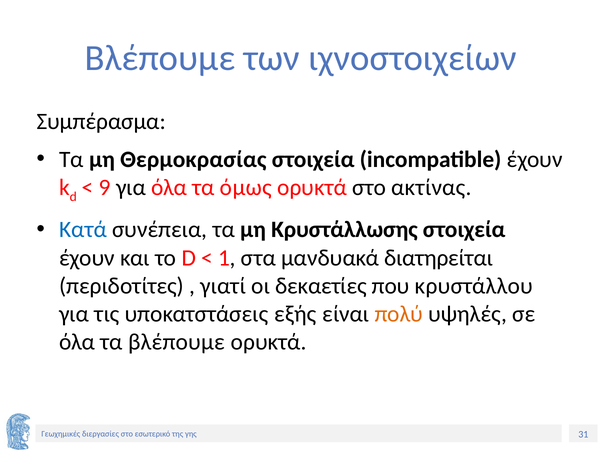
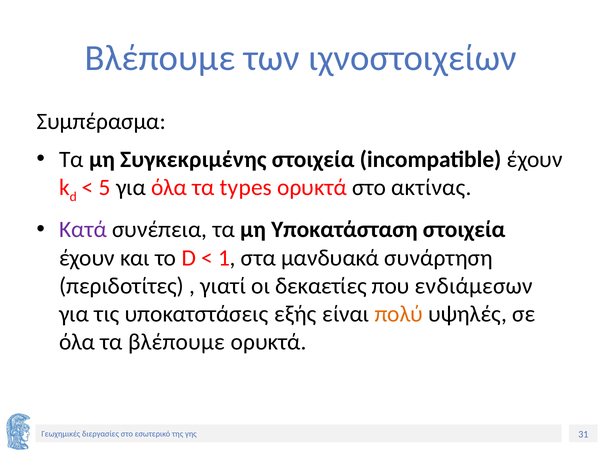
Θερμοκρασίας: Θερμοκρασίας -> Συγκεκριμένης (193, 159)
9: 9 -> 5 (105, 187)
όμως: όμως -> types (246, 187)
Κατά colour: blue -> purple (83, 229)
Κρυστάλλωσης: Κρυστάλλωσης -> Υποκατάσταση (344, 229)
διατηρείται: διατηρείται -> συνάρτηση (439, 258)
κρυστάλλου: κρυστάλλου -> ενδιάμεσων (474, 286)
